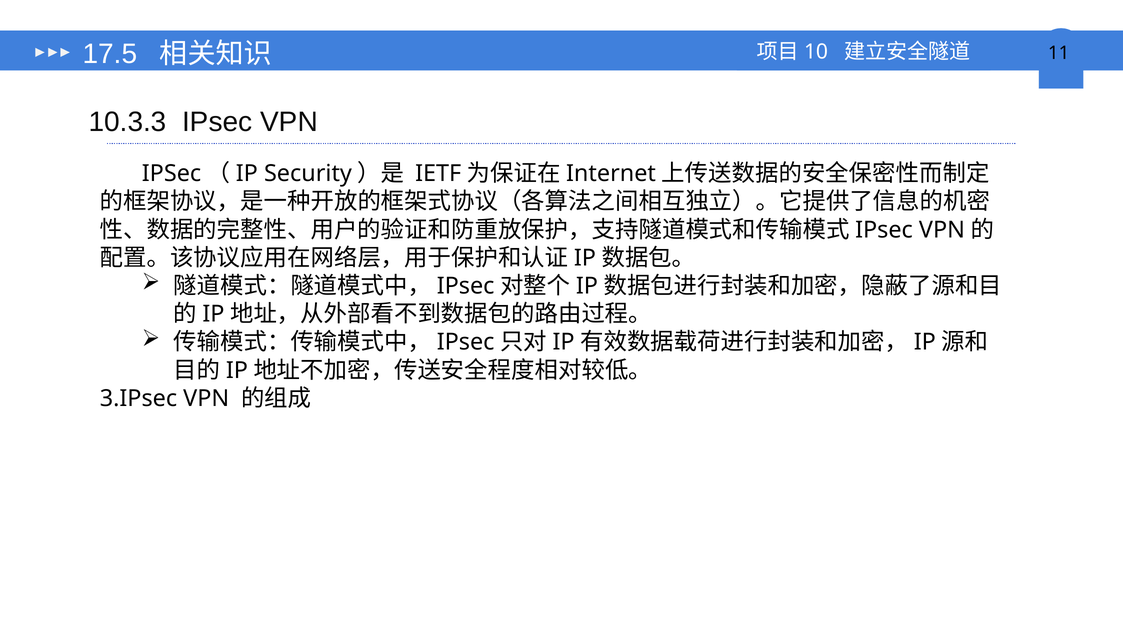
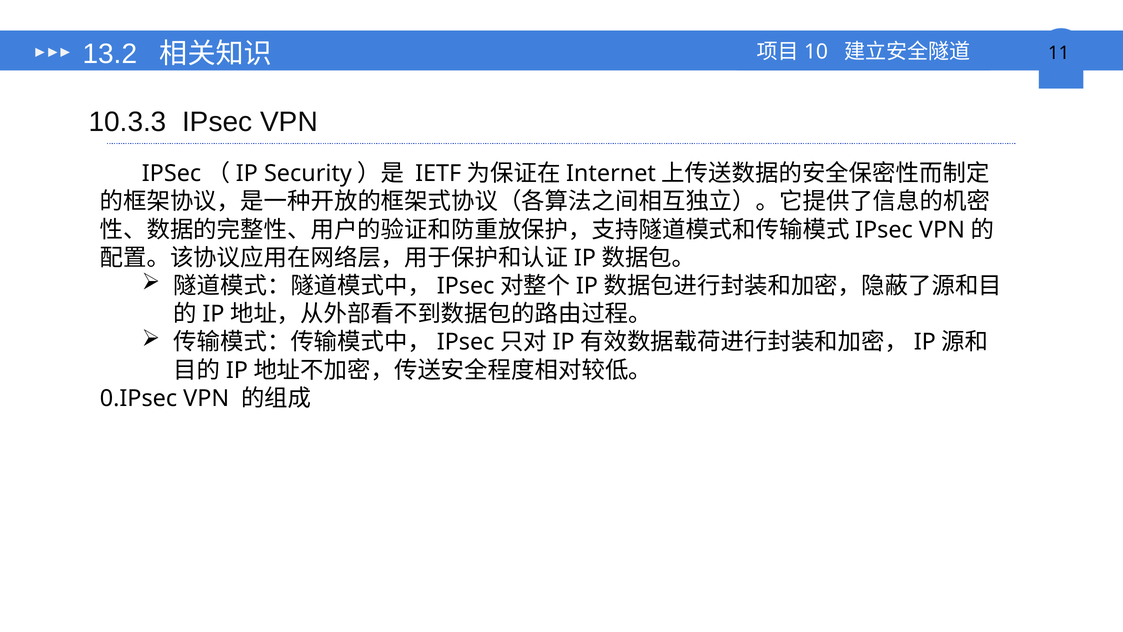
17.5: 17.5 -> 13.2 (110, 54)
3.IPsec: 3.IPsec -> 0.IPsec (138, 398)
